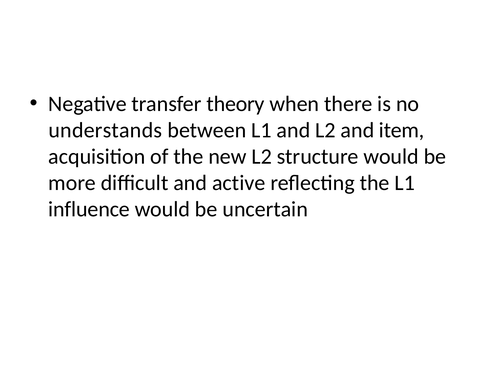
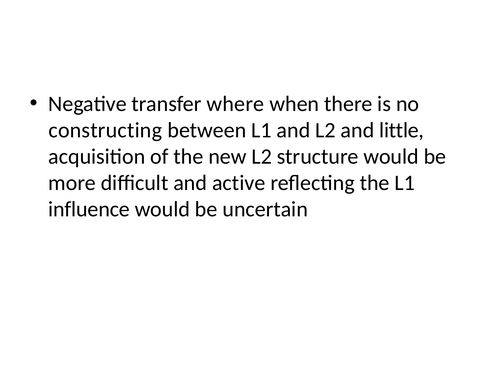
theory: theory -> where (235, 104)
understands: understands -> constructing (105, 130)
item: item -> little (402, 130)
